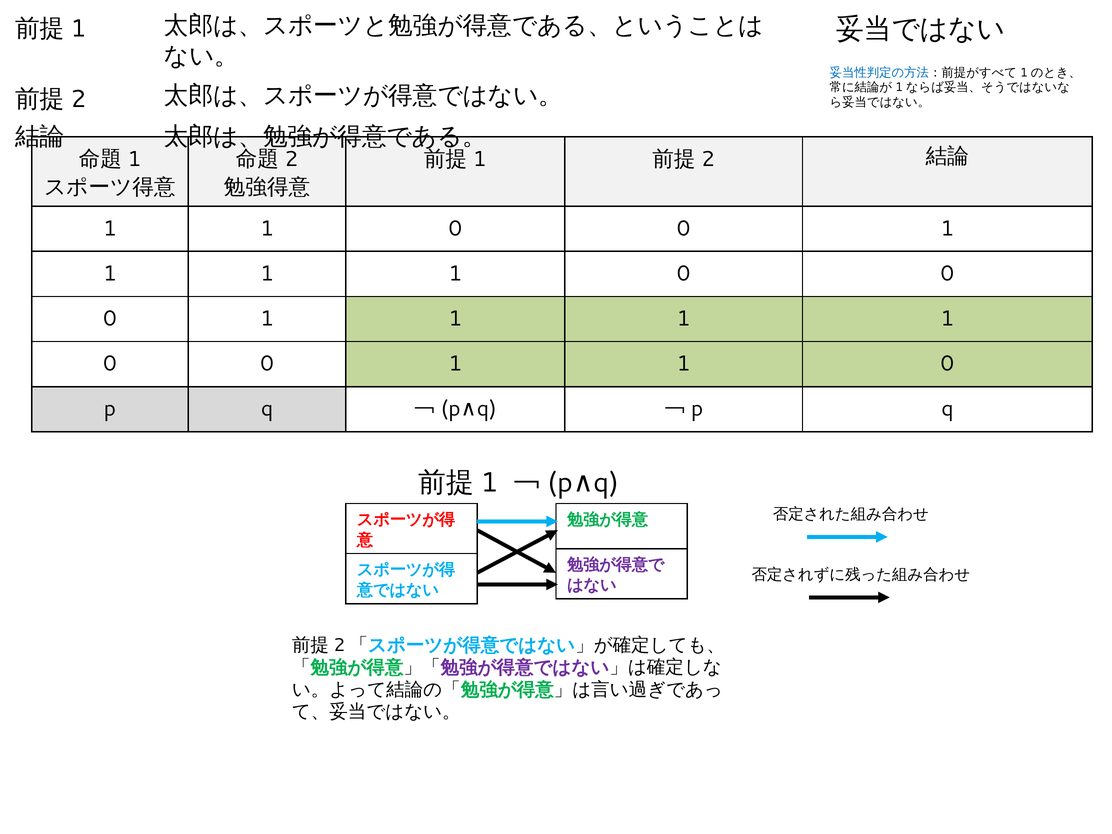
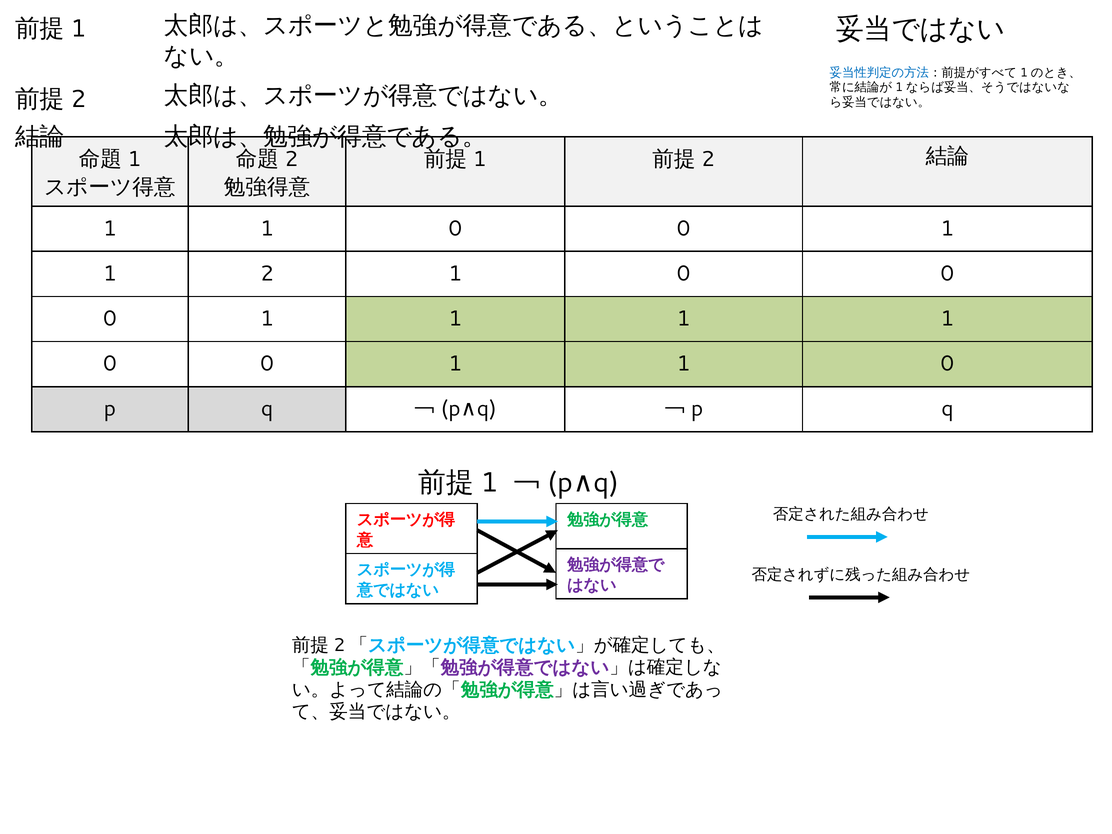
1: 1 -> 2 (267, 273)
